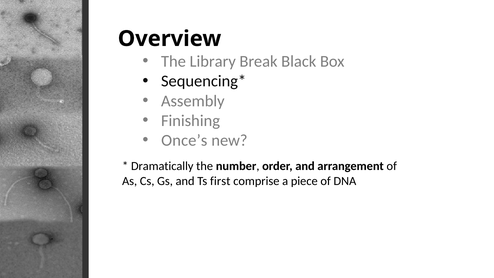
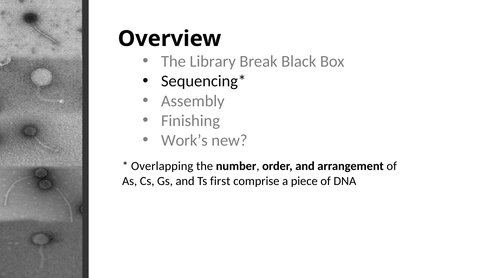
Once’s: Once’s -> Work’s (184, 140)
Dramatically: Dramatically -> Overlapping (162, 166)
